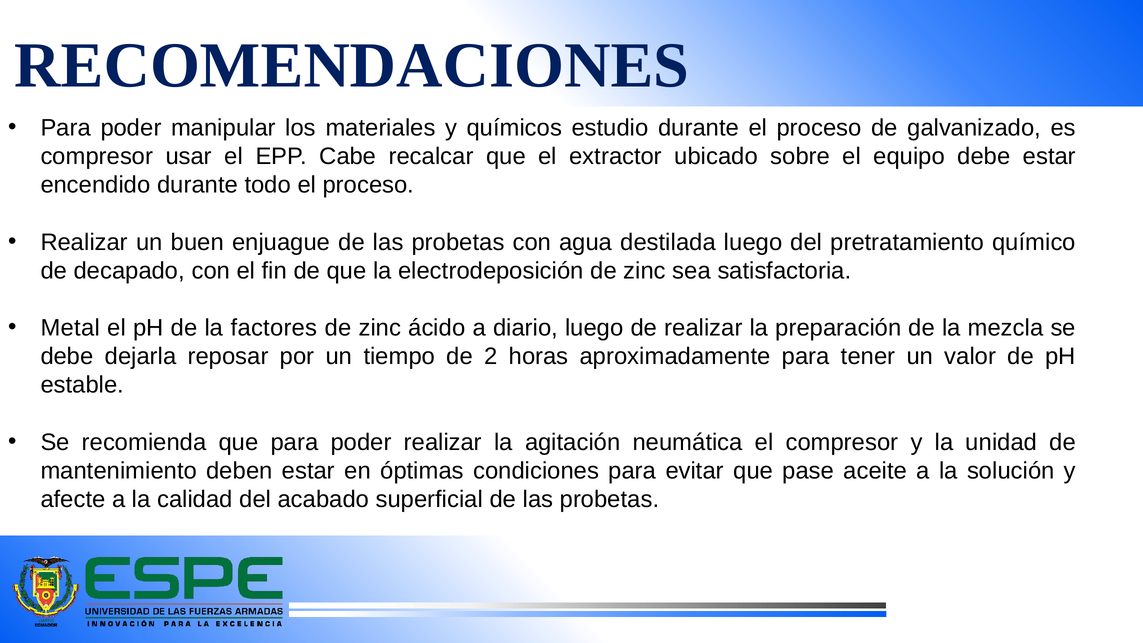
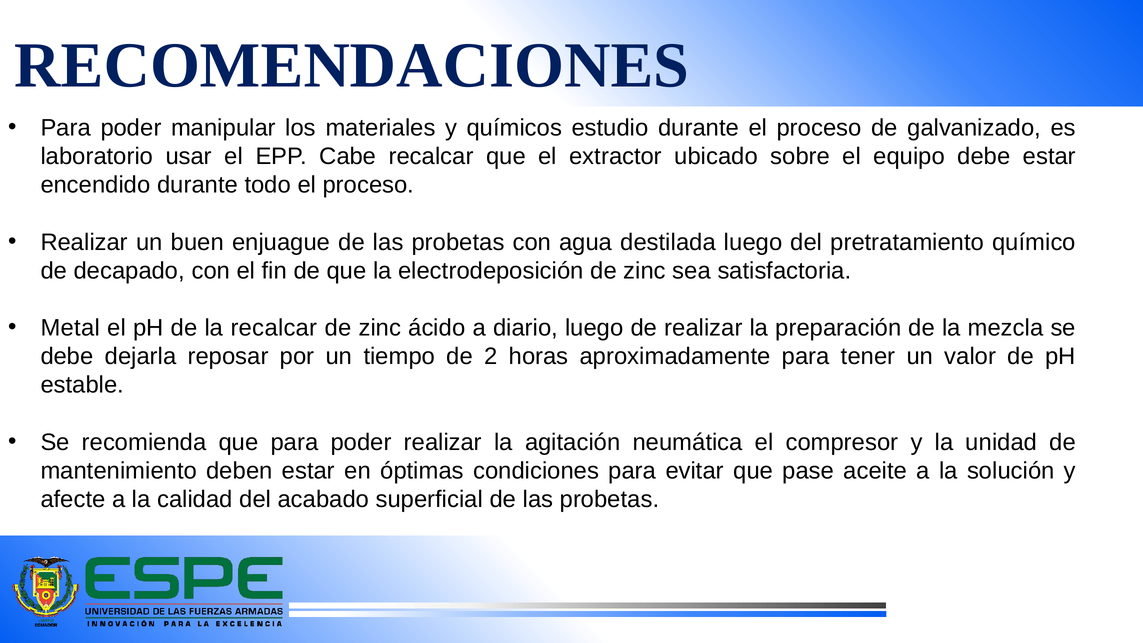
compresor: compresor -> laboratorio (97, 156)
la factores: factores -> recalcar (274, 328)
